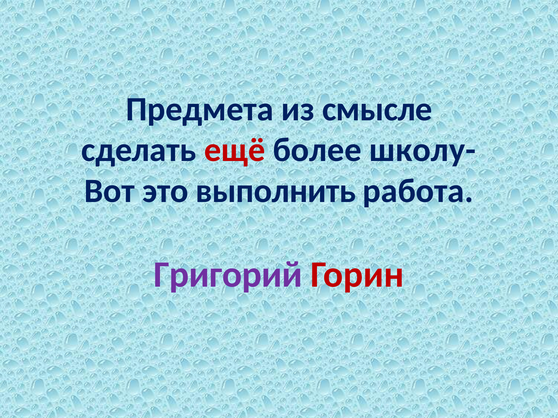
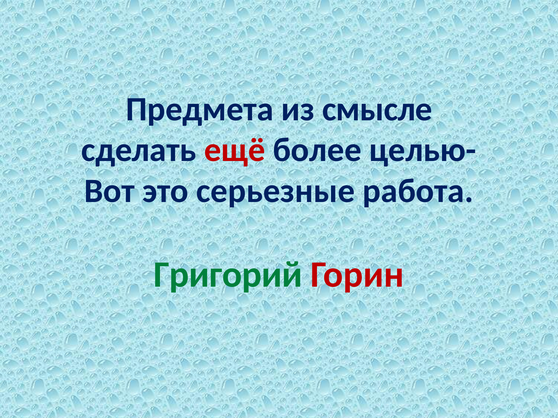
школу-: школу- -> целью- (423, 150)
выполнить: выполнить -> серьезные (276, 191)
Григорий colour: purple -> green (228, 275)
